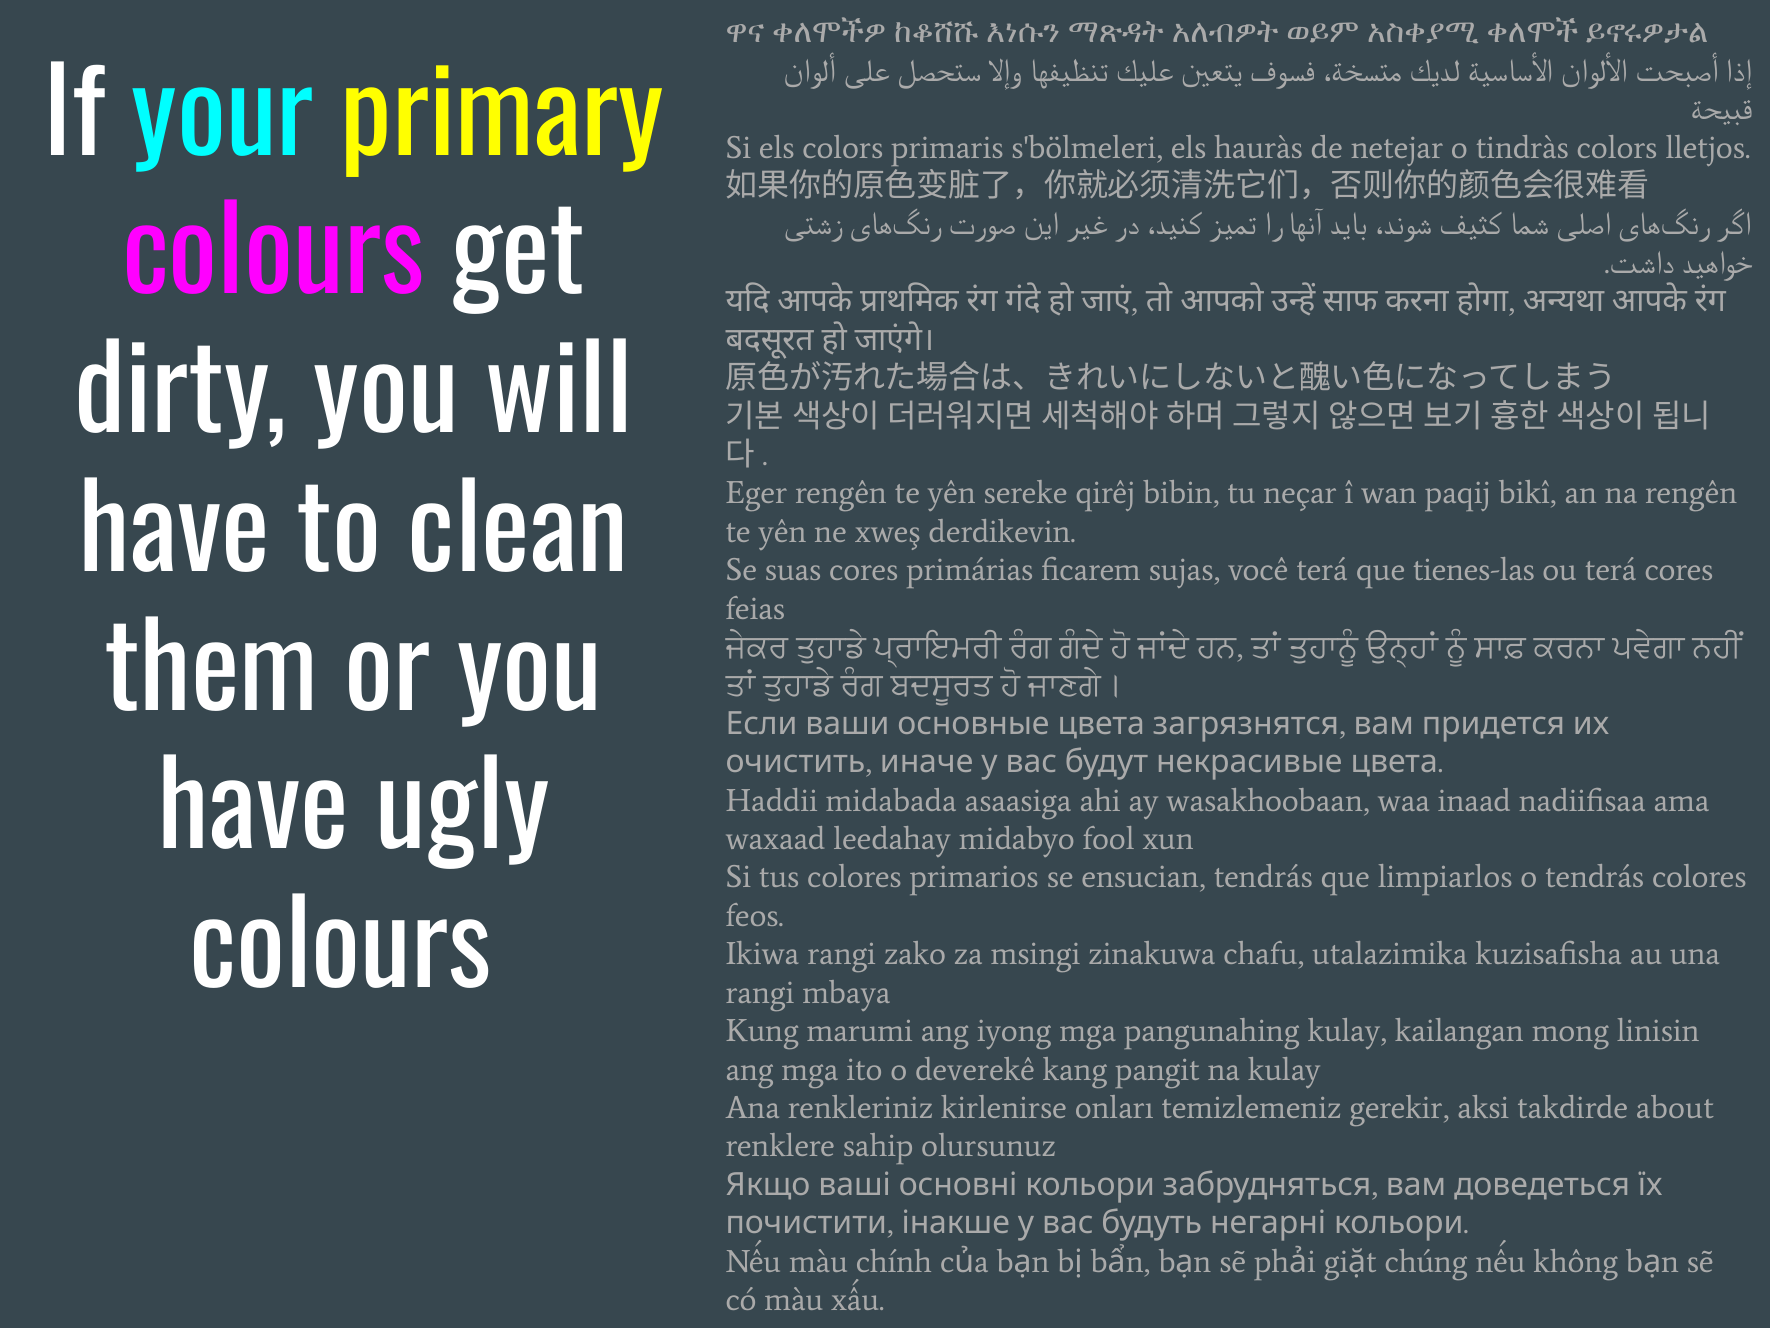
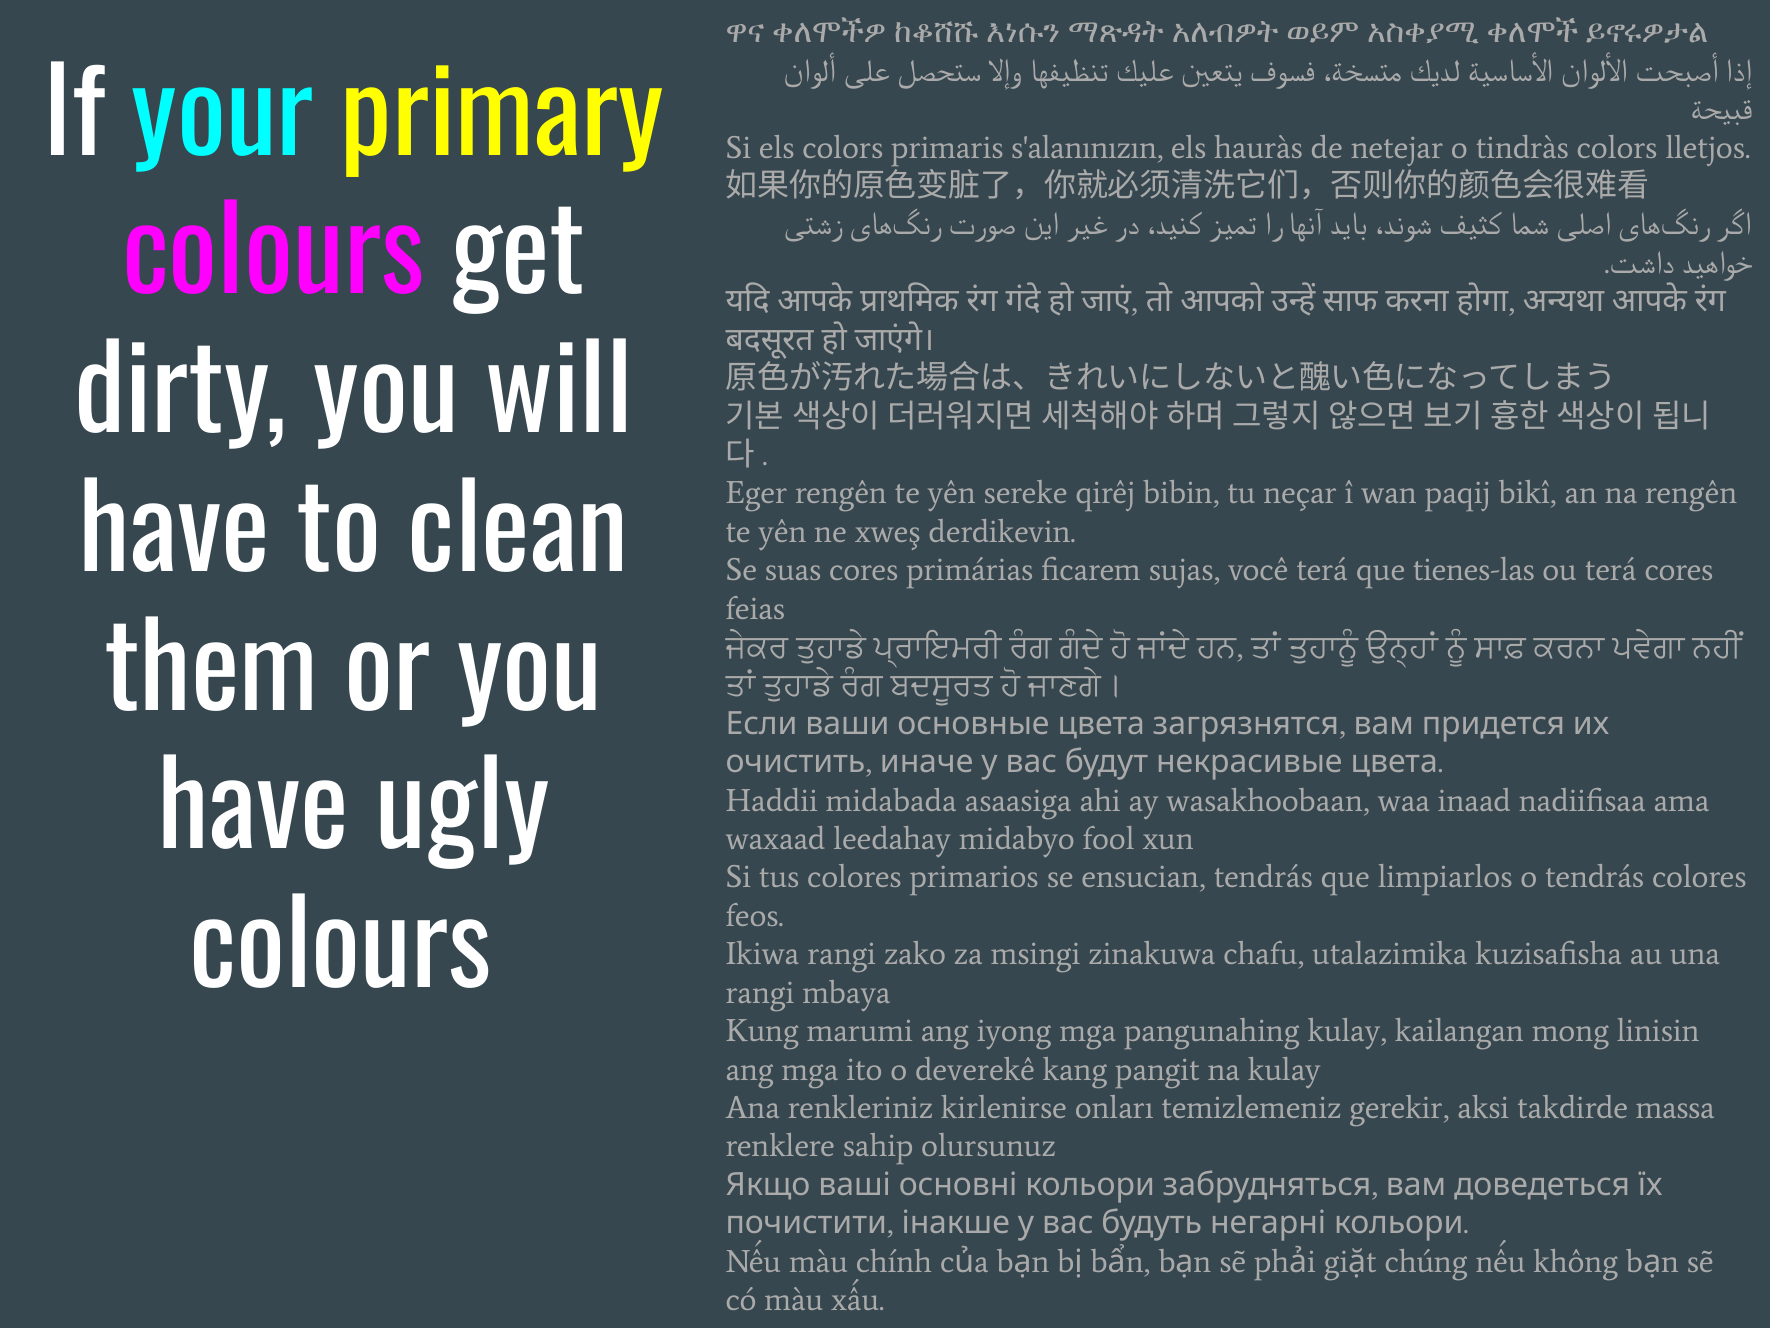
s'bölmeleri: s'bölmeleri -> s'alanınızın (1087, 148)
about: about -> massa (1675, 1107)
